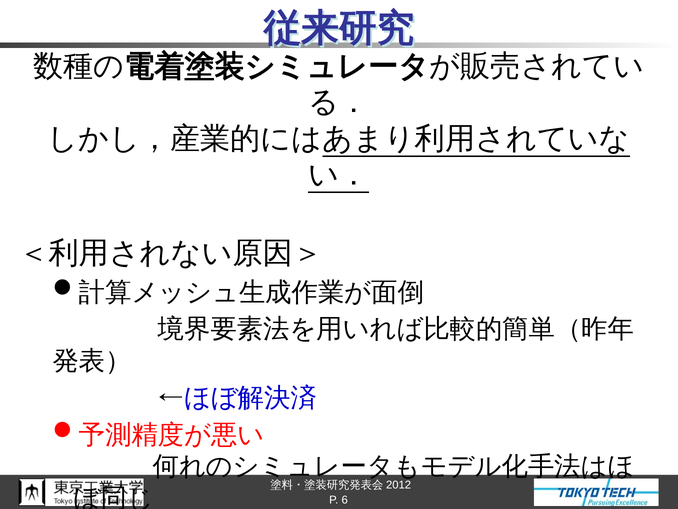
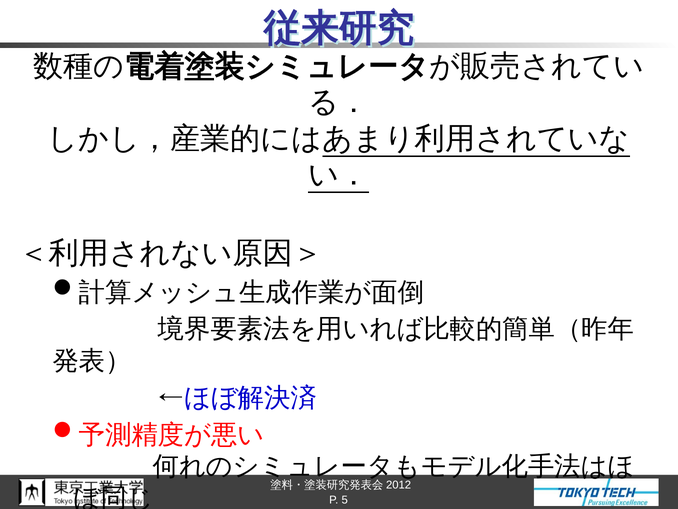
6: 6 -> 5 (345, 499)
